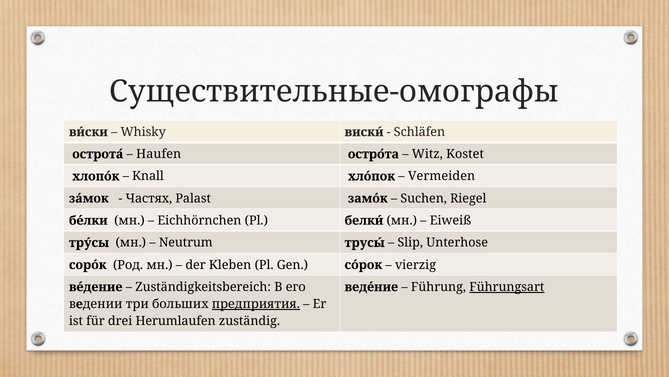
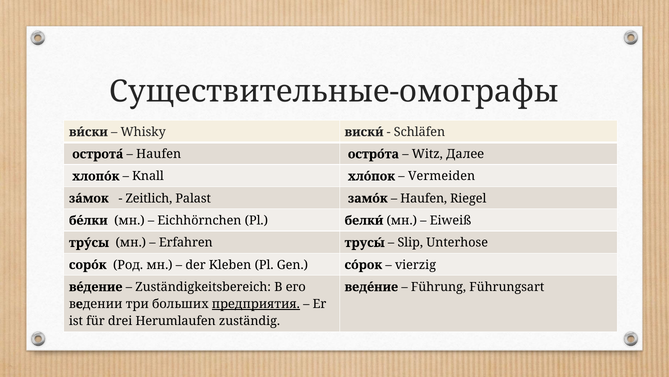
Kostet: Kostet -> Далее (465, 154)
Частях: Частях -> Zeitlich (149, 198)
Suchen: Suchen -> Haufen (424, 198)
Neutrum: Neutrum -> Erfahren (186, 242)
Führungsart underline: present -> none (507, 286)
